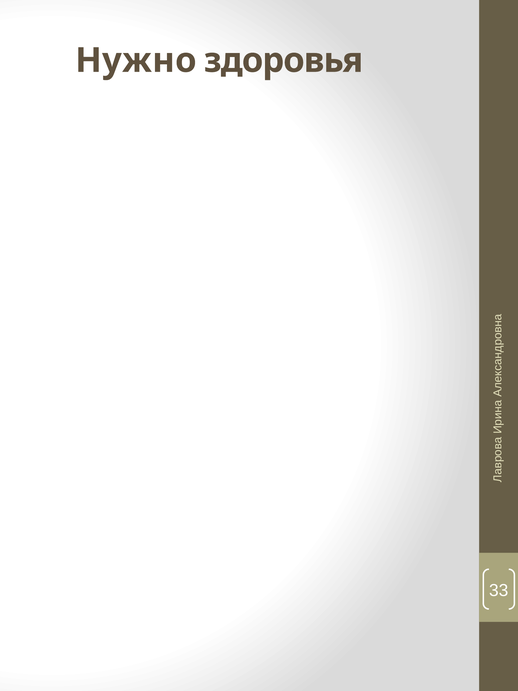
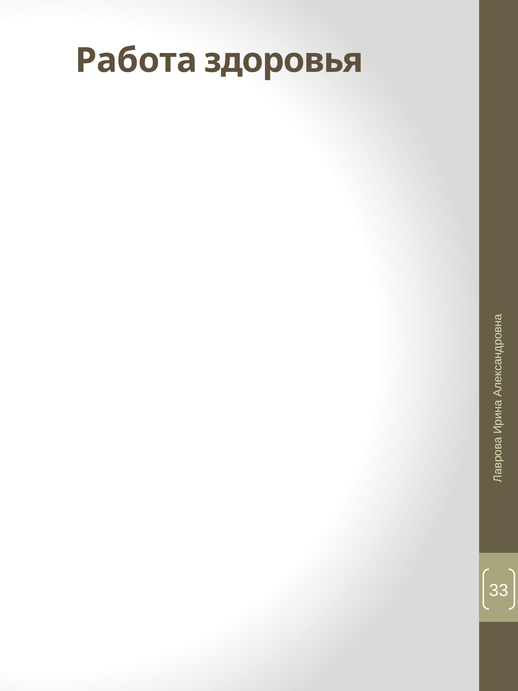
Нужно: Нужно -> Работа (136, 60)
